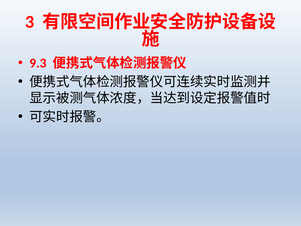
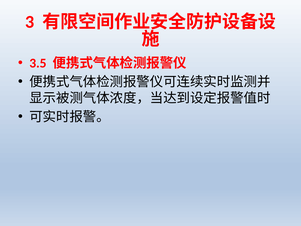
9.3: 9.3 -> 3.5 (38, 63)
